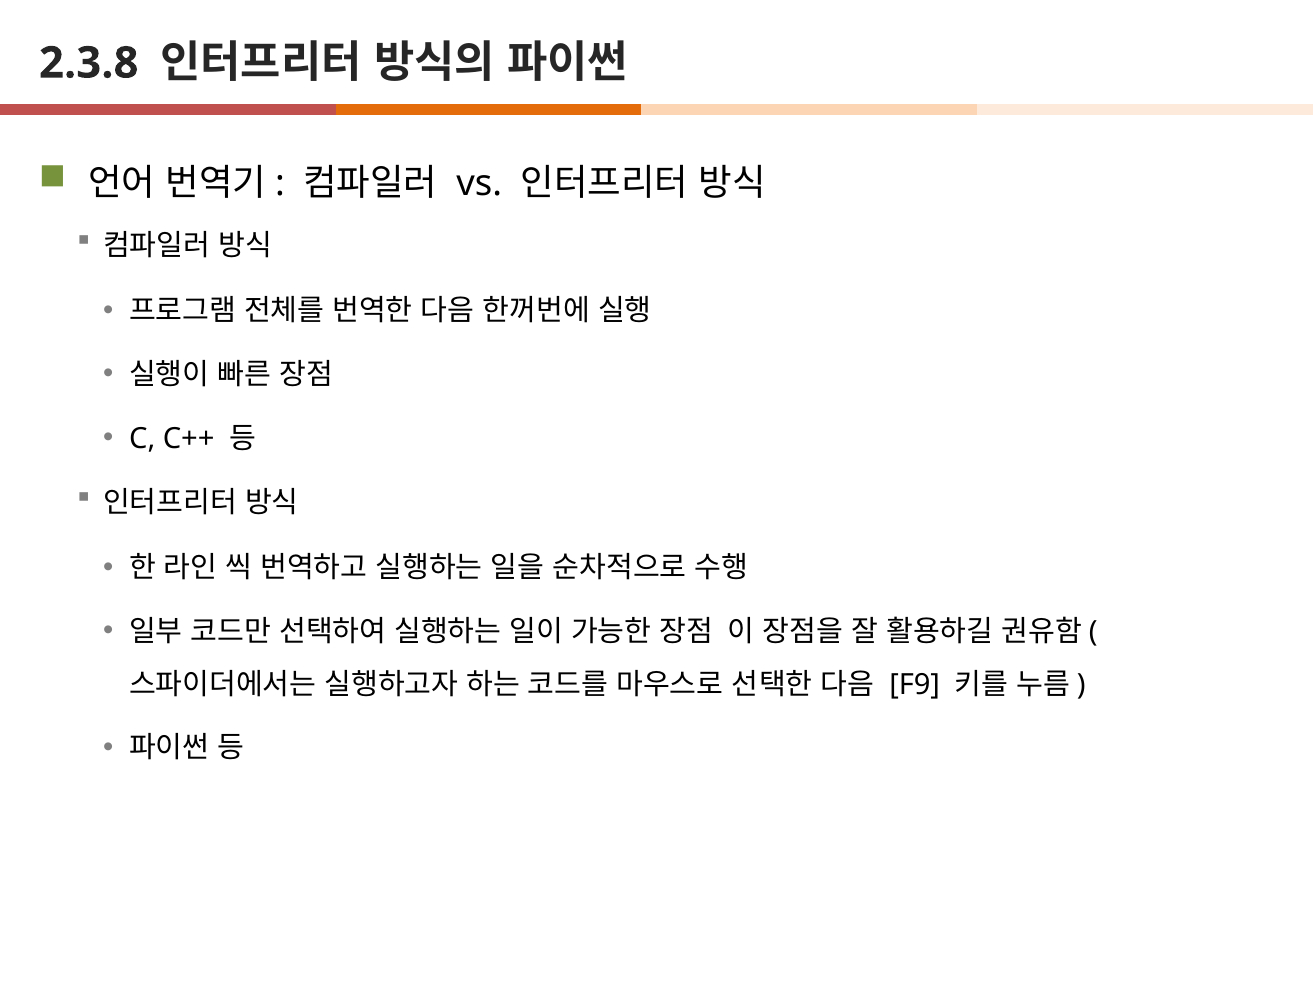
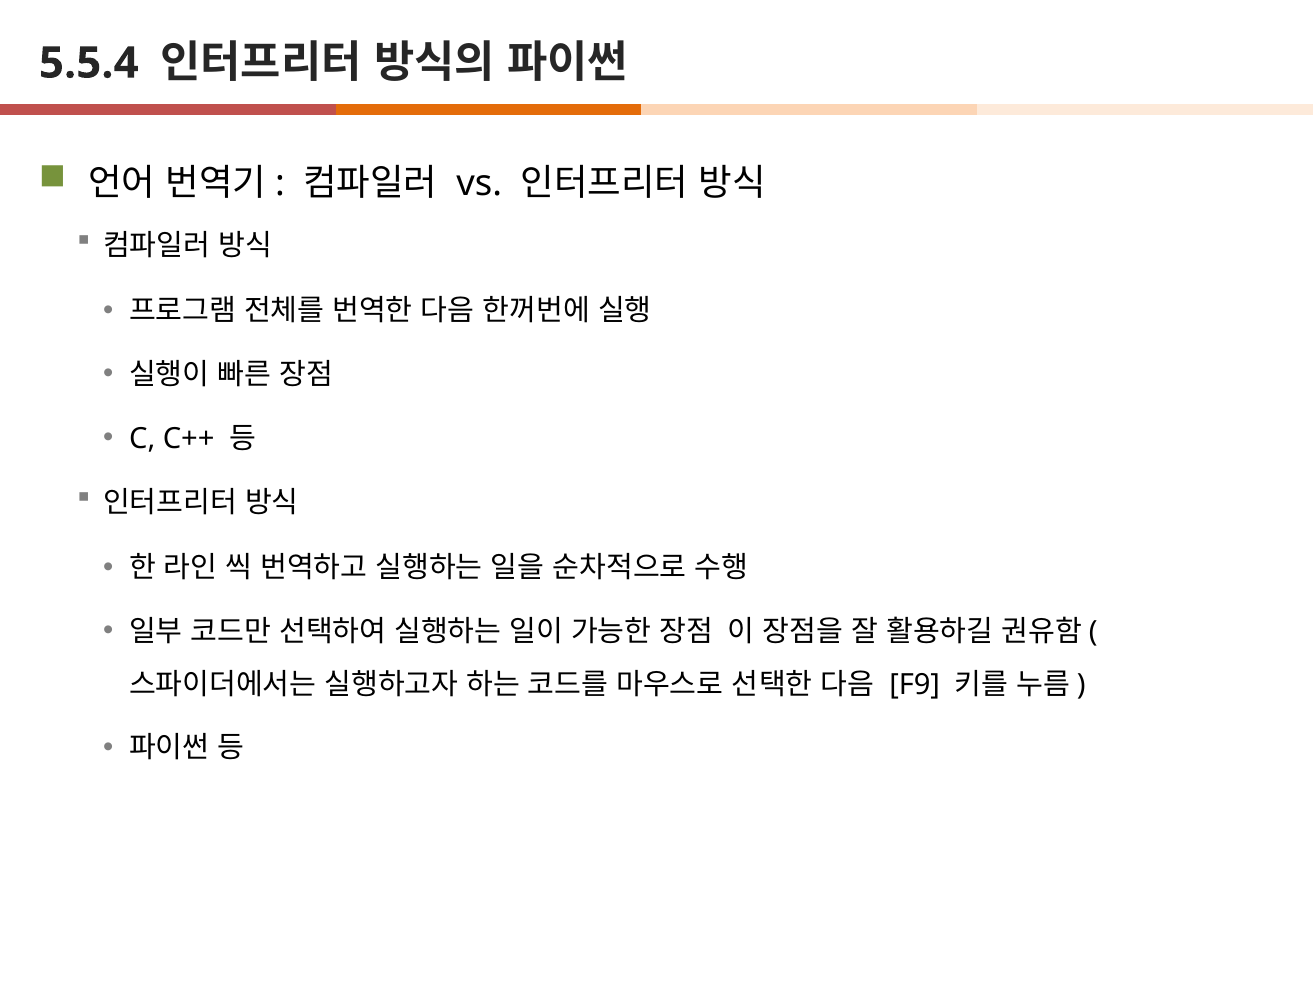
2.3.8: 2.3.8 -> 5.5.4 (89, 63)
